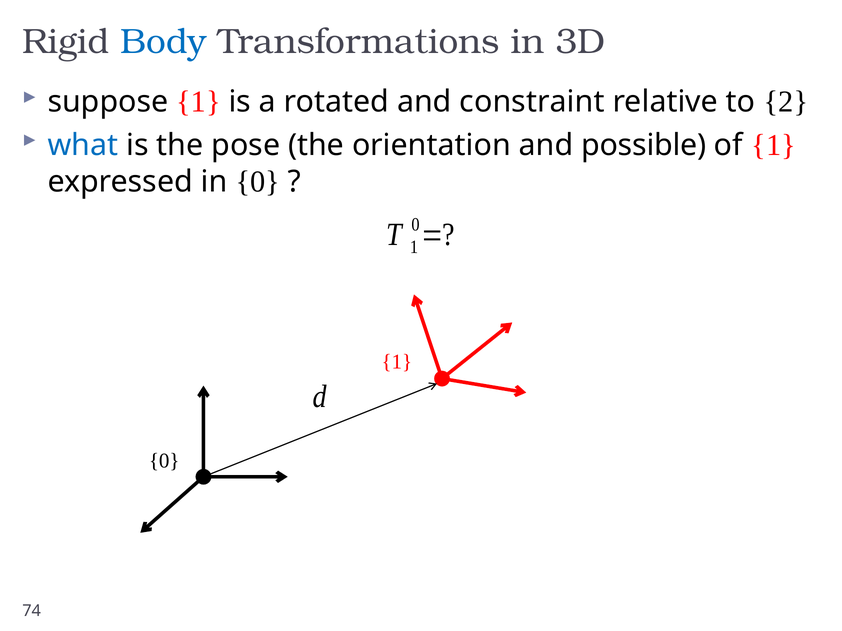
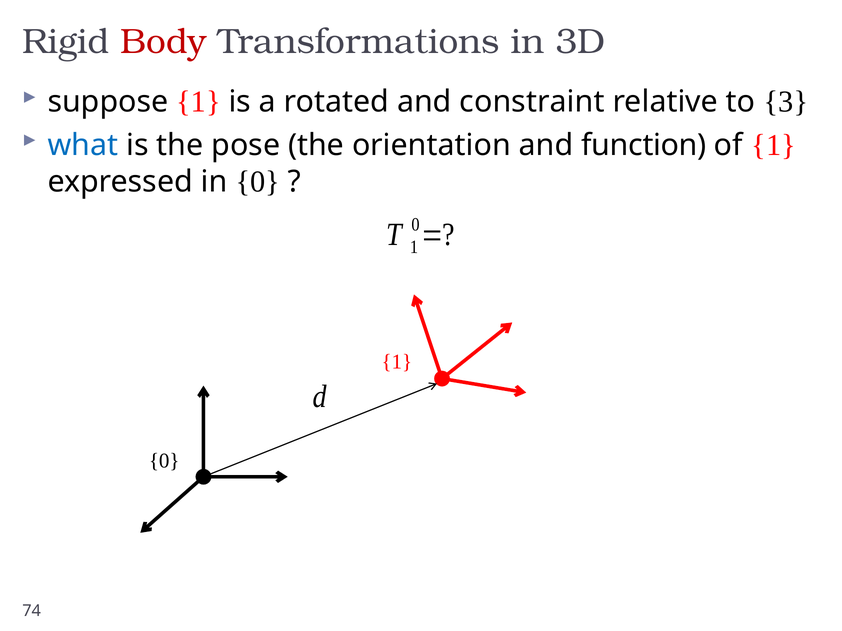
Body colour: blue -> red (164, 42)
2: 2 -> 3 (786, 102)
possible: possible -> function (644, 145)
